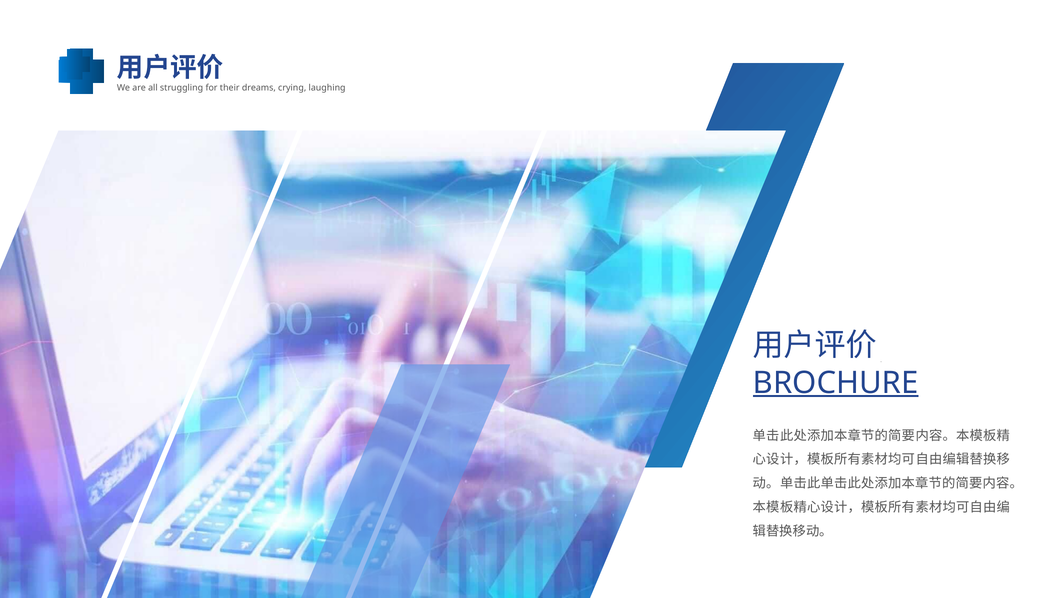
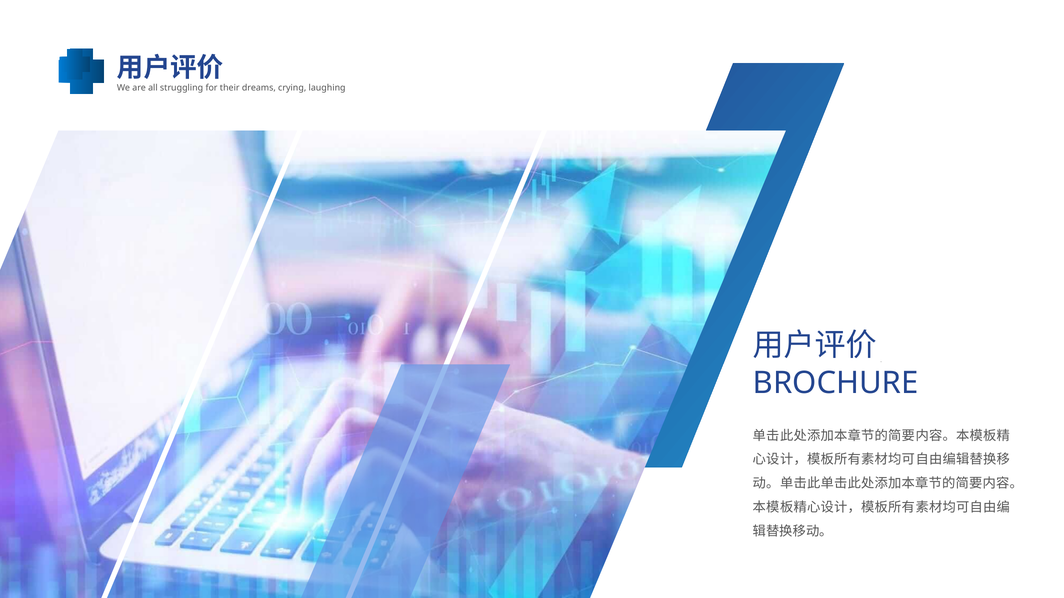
BROCHURE underline: present -> none (836, 383)
